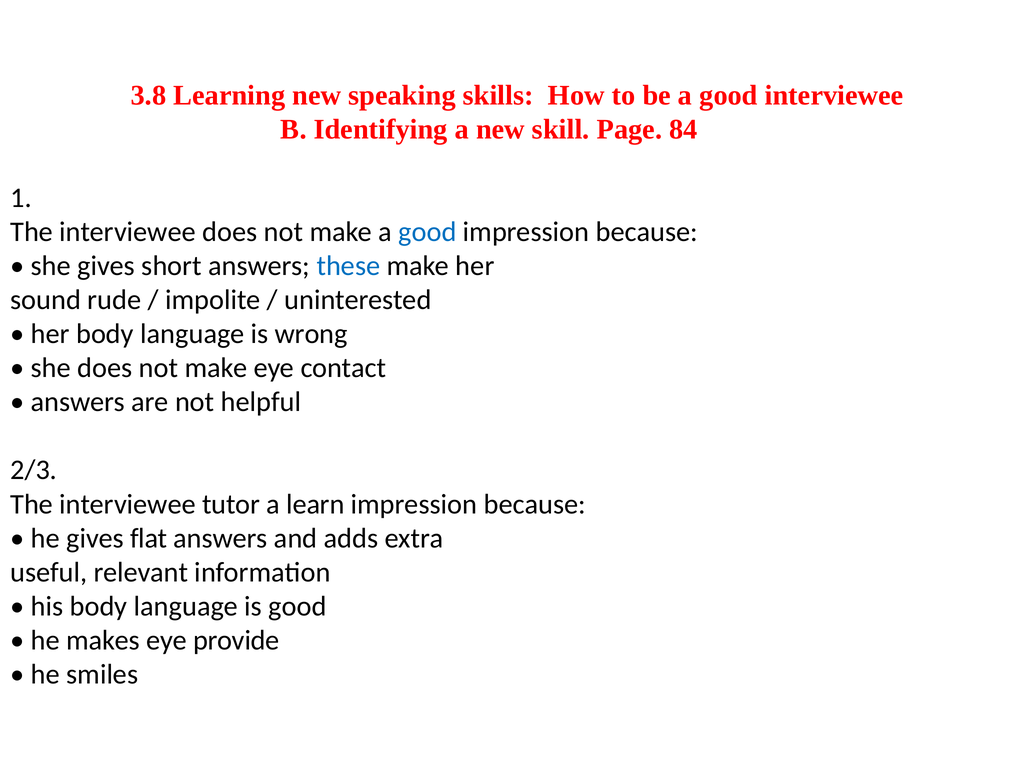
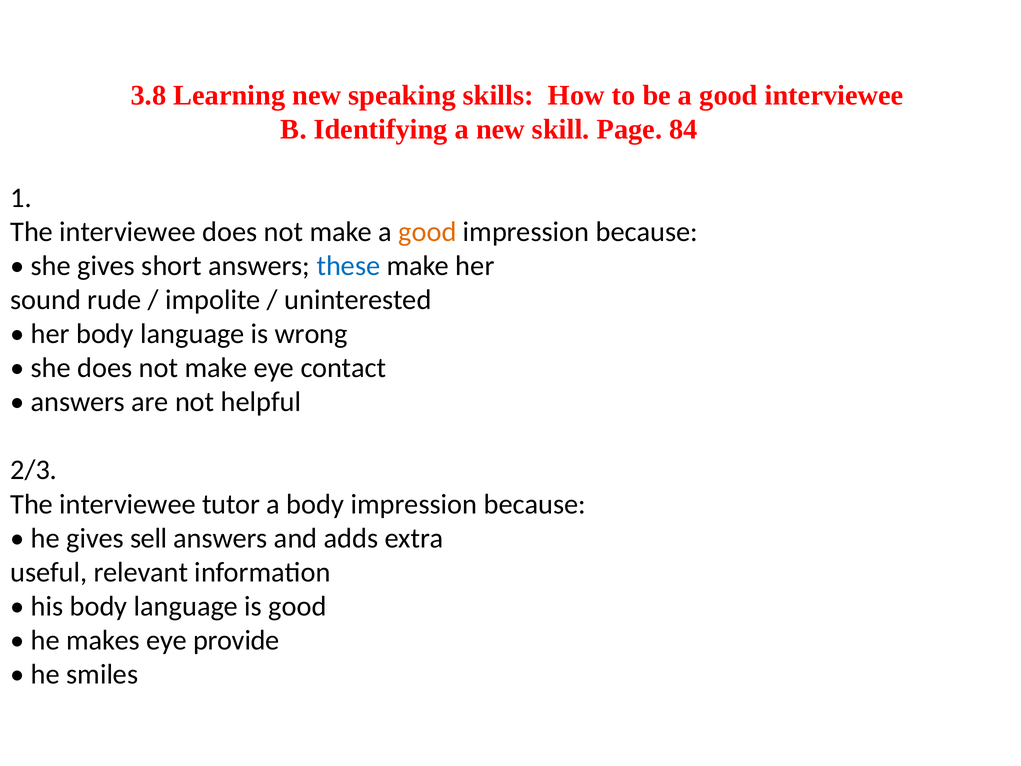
good colour: blue -> orange (427, 232)
a learn: learn -> body (315, 504)
flat: flat -> sell (149, 538)
